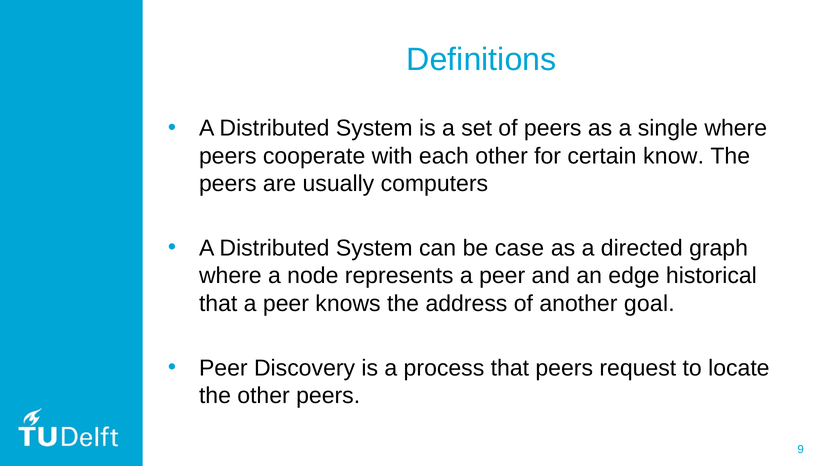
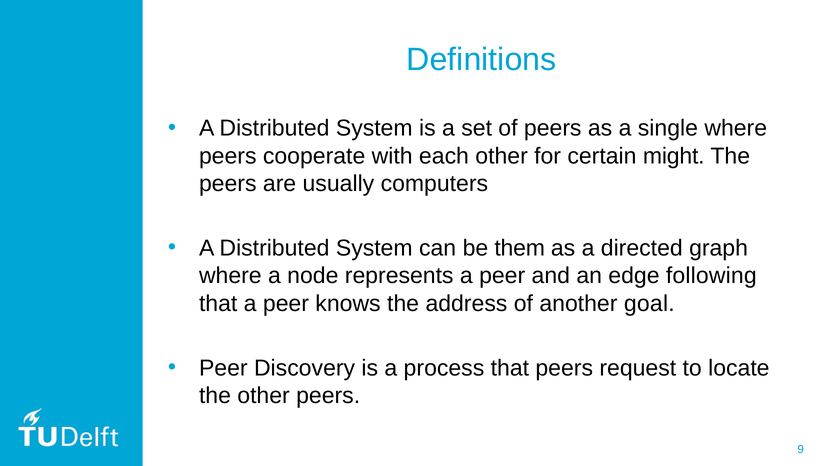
know: know -> might (674, 156)
case: case -> them (520, 248)
historical: historical -> following (711, 276)
